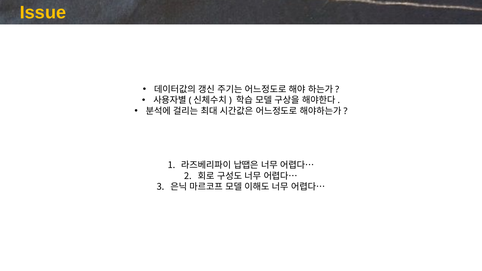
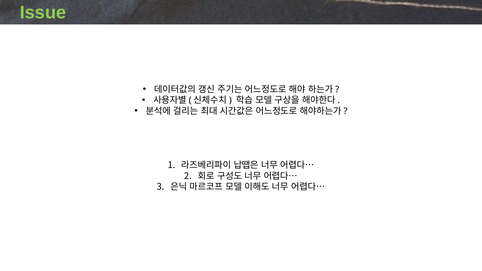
Issue colour: yellow -> light green (43, 12)
